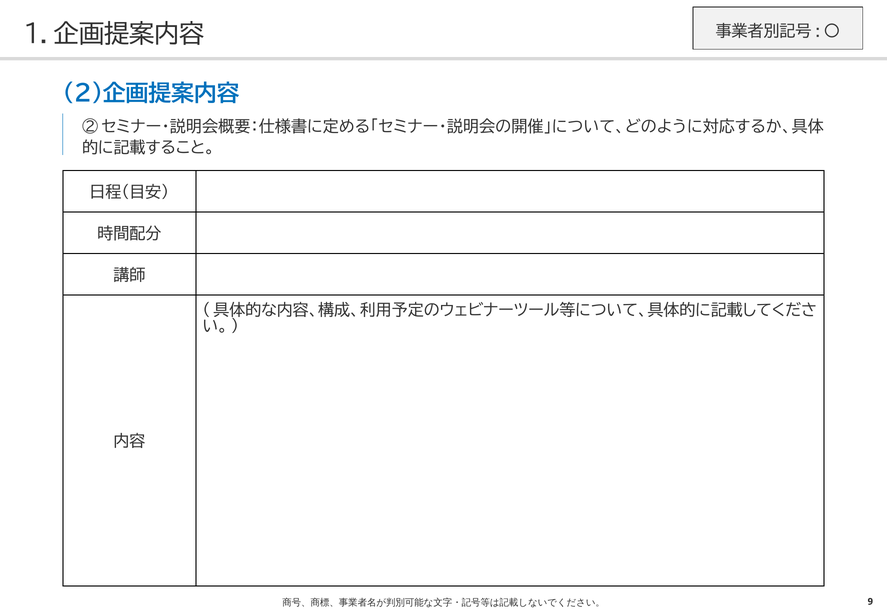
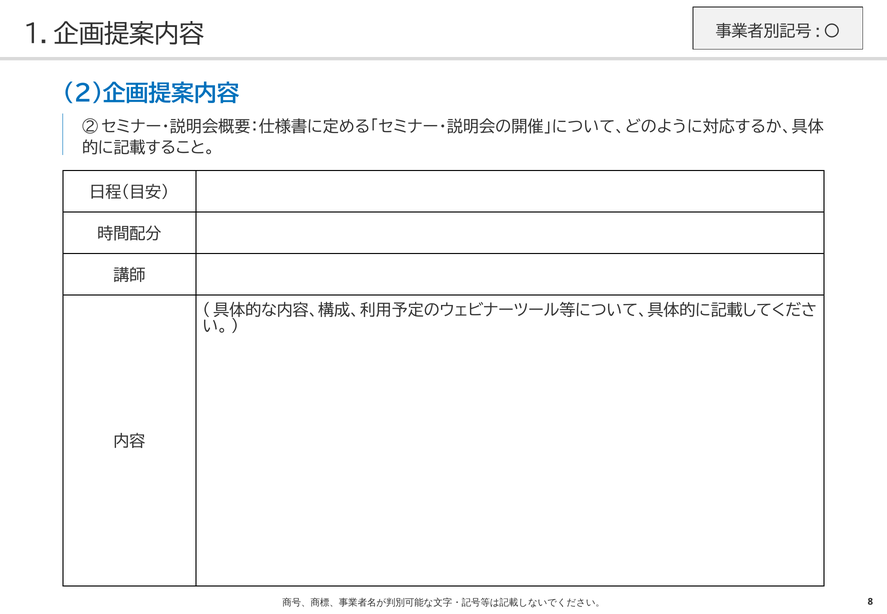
9: 9 -> 8 (870, 602)
